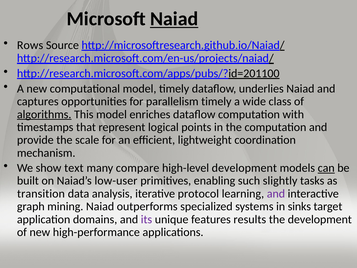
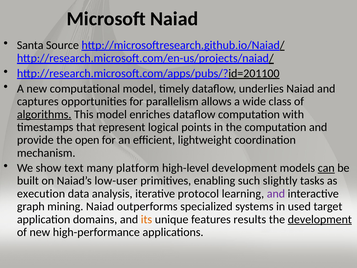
Naiad underline: present -> none (174, 19)
Rows: Rows -> Santa (30, 45)
parallelism timely: timely -> allows (216, 101)
scale: scale -> open (87, 140)
compare: compare -> platform (138, 168)
transition: transition -> execution (41, 193)
sinks: sinks -> used (299, 206)
its colour: purple -> orange (146, 219)
development underline: none -> present (320, 219)
